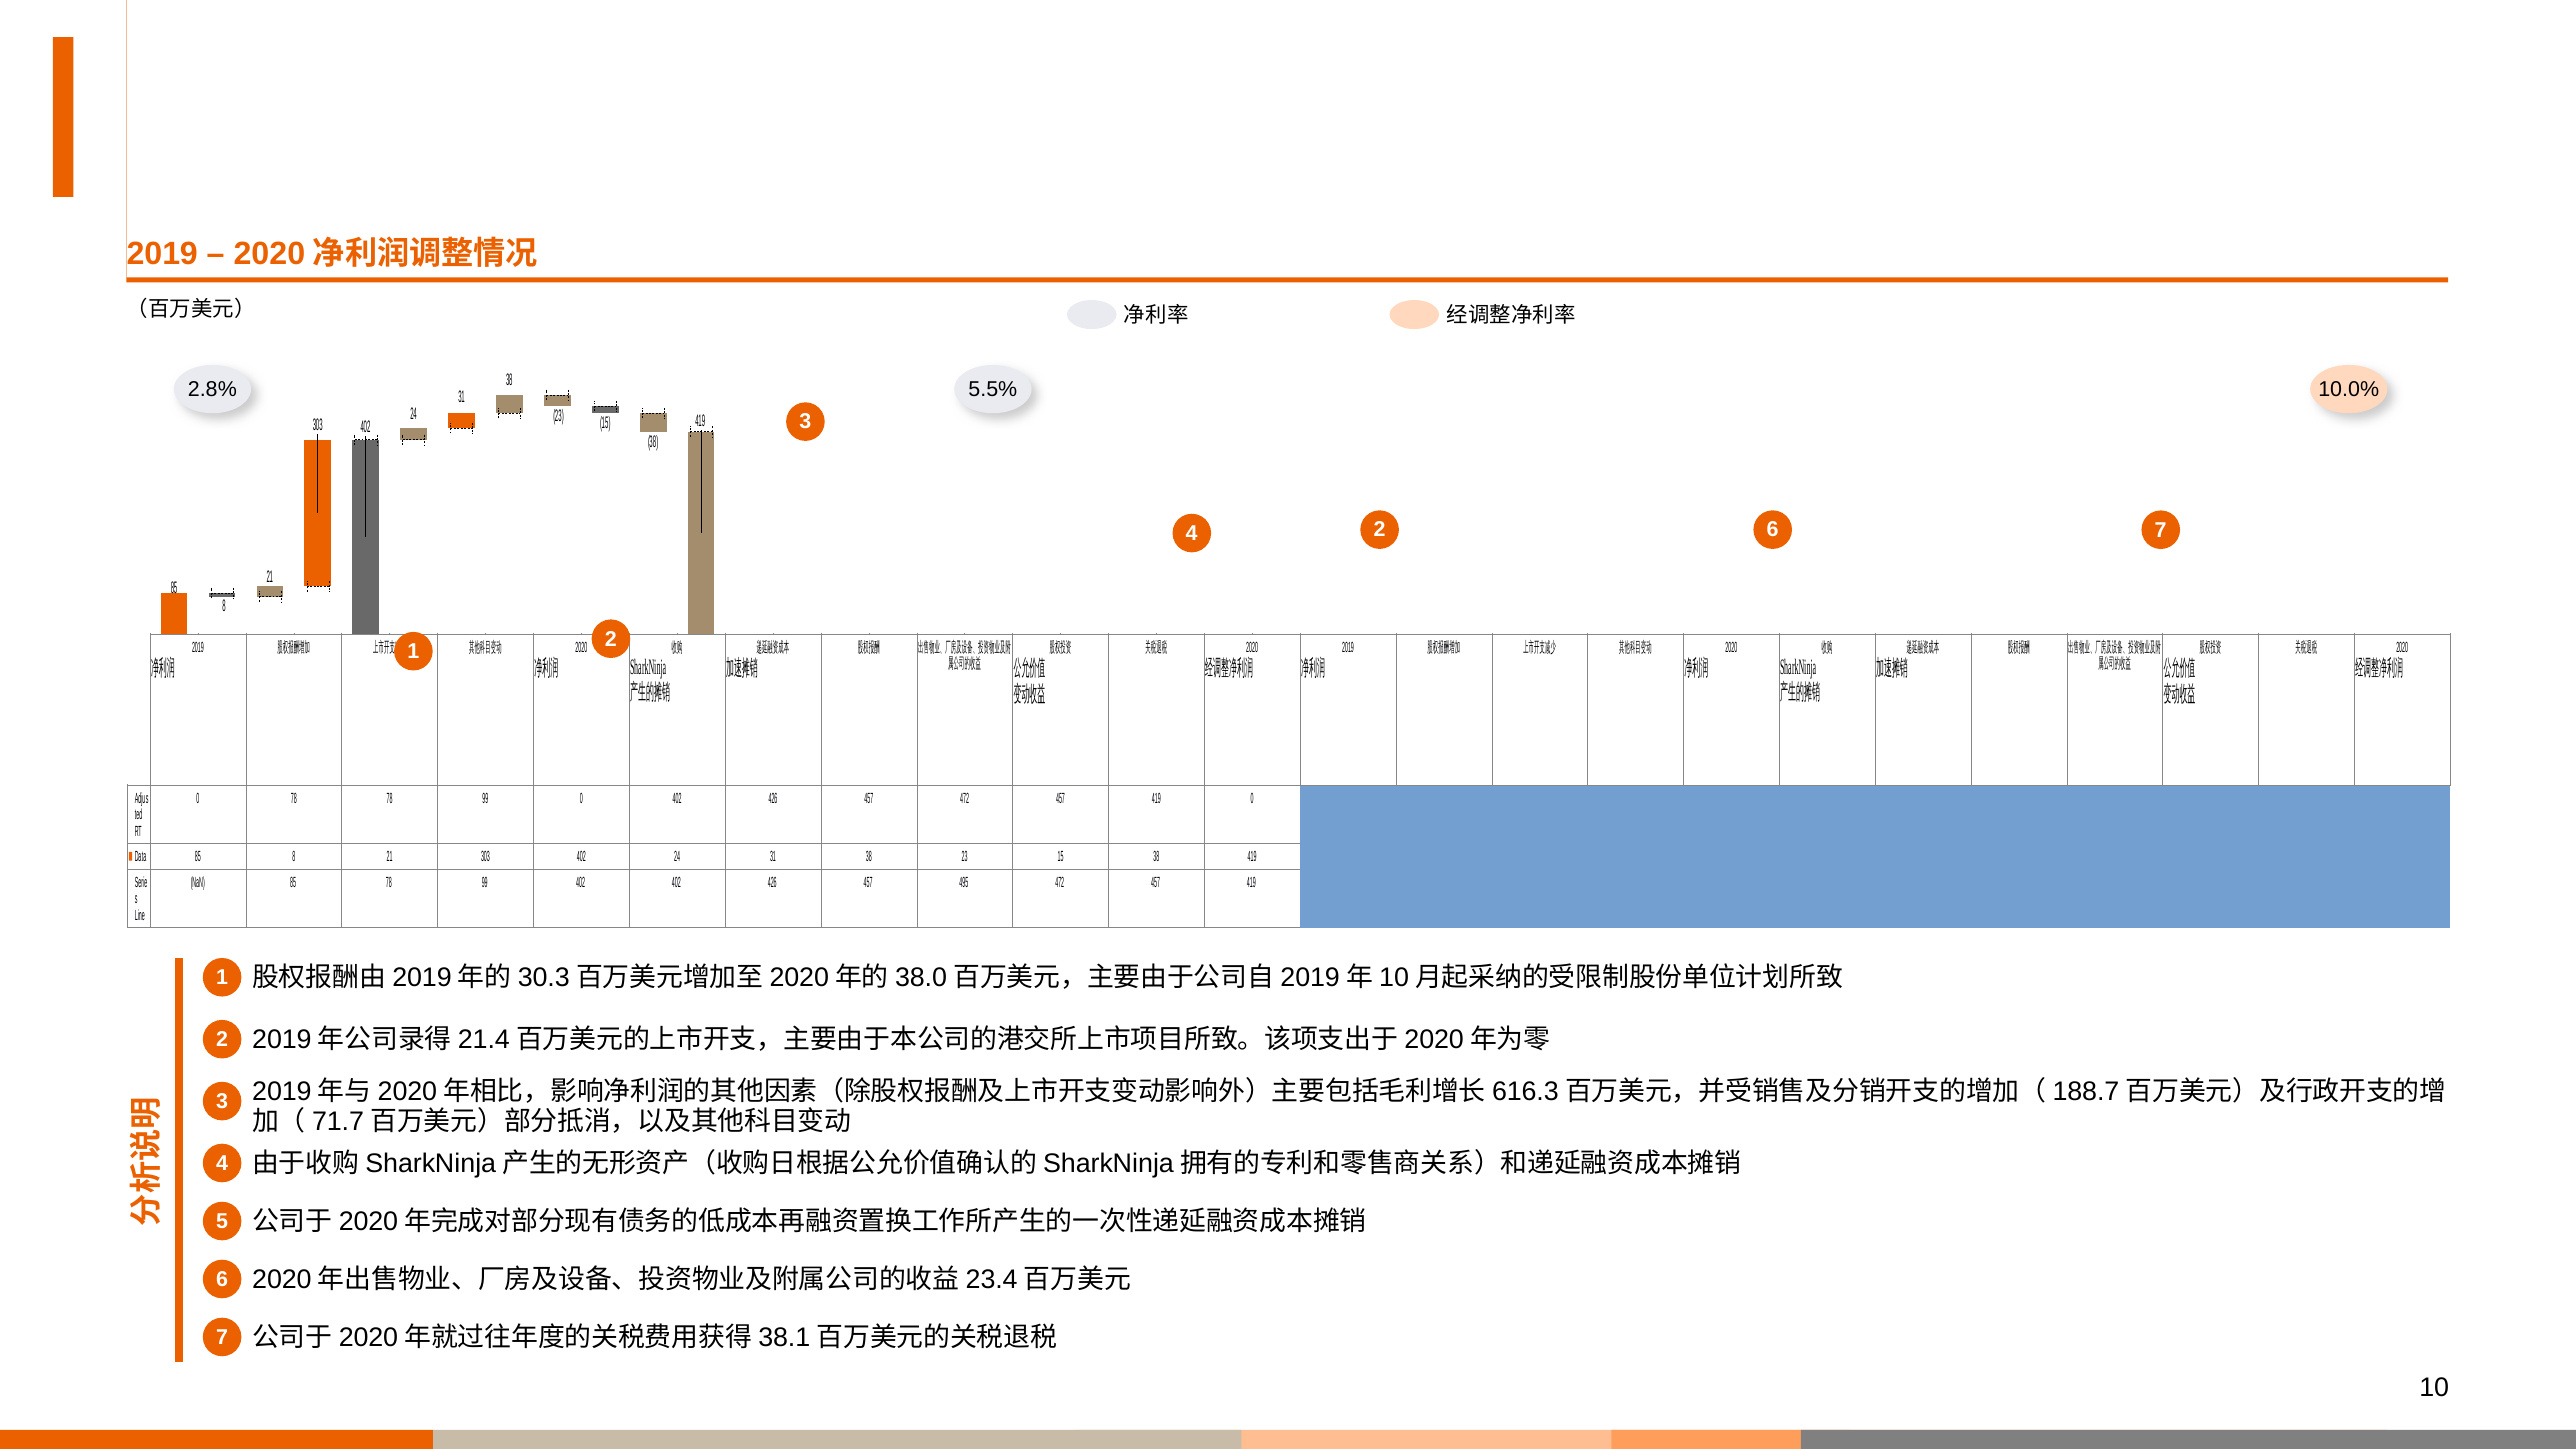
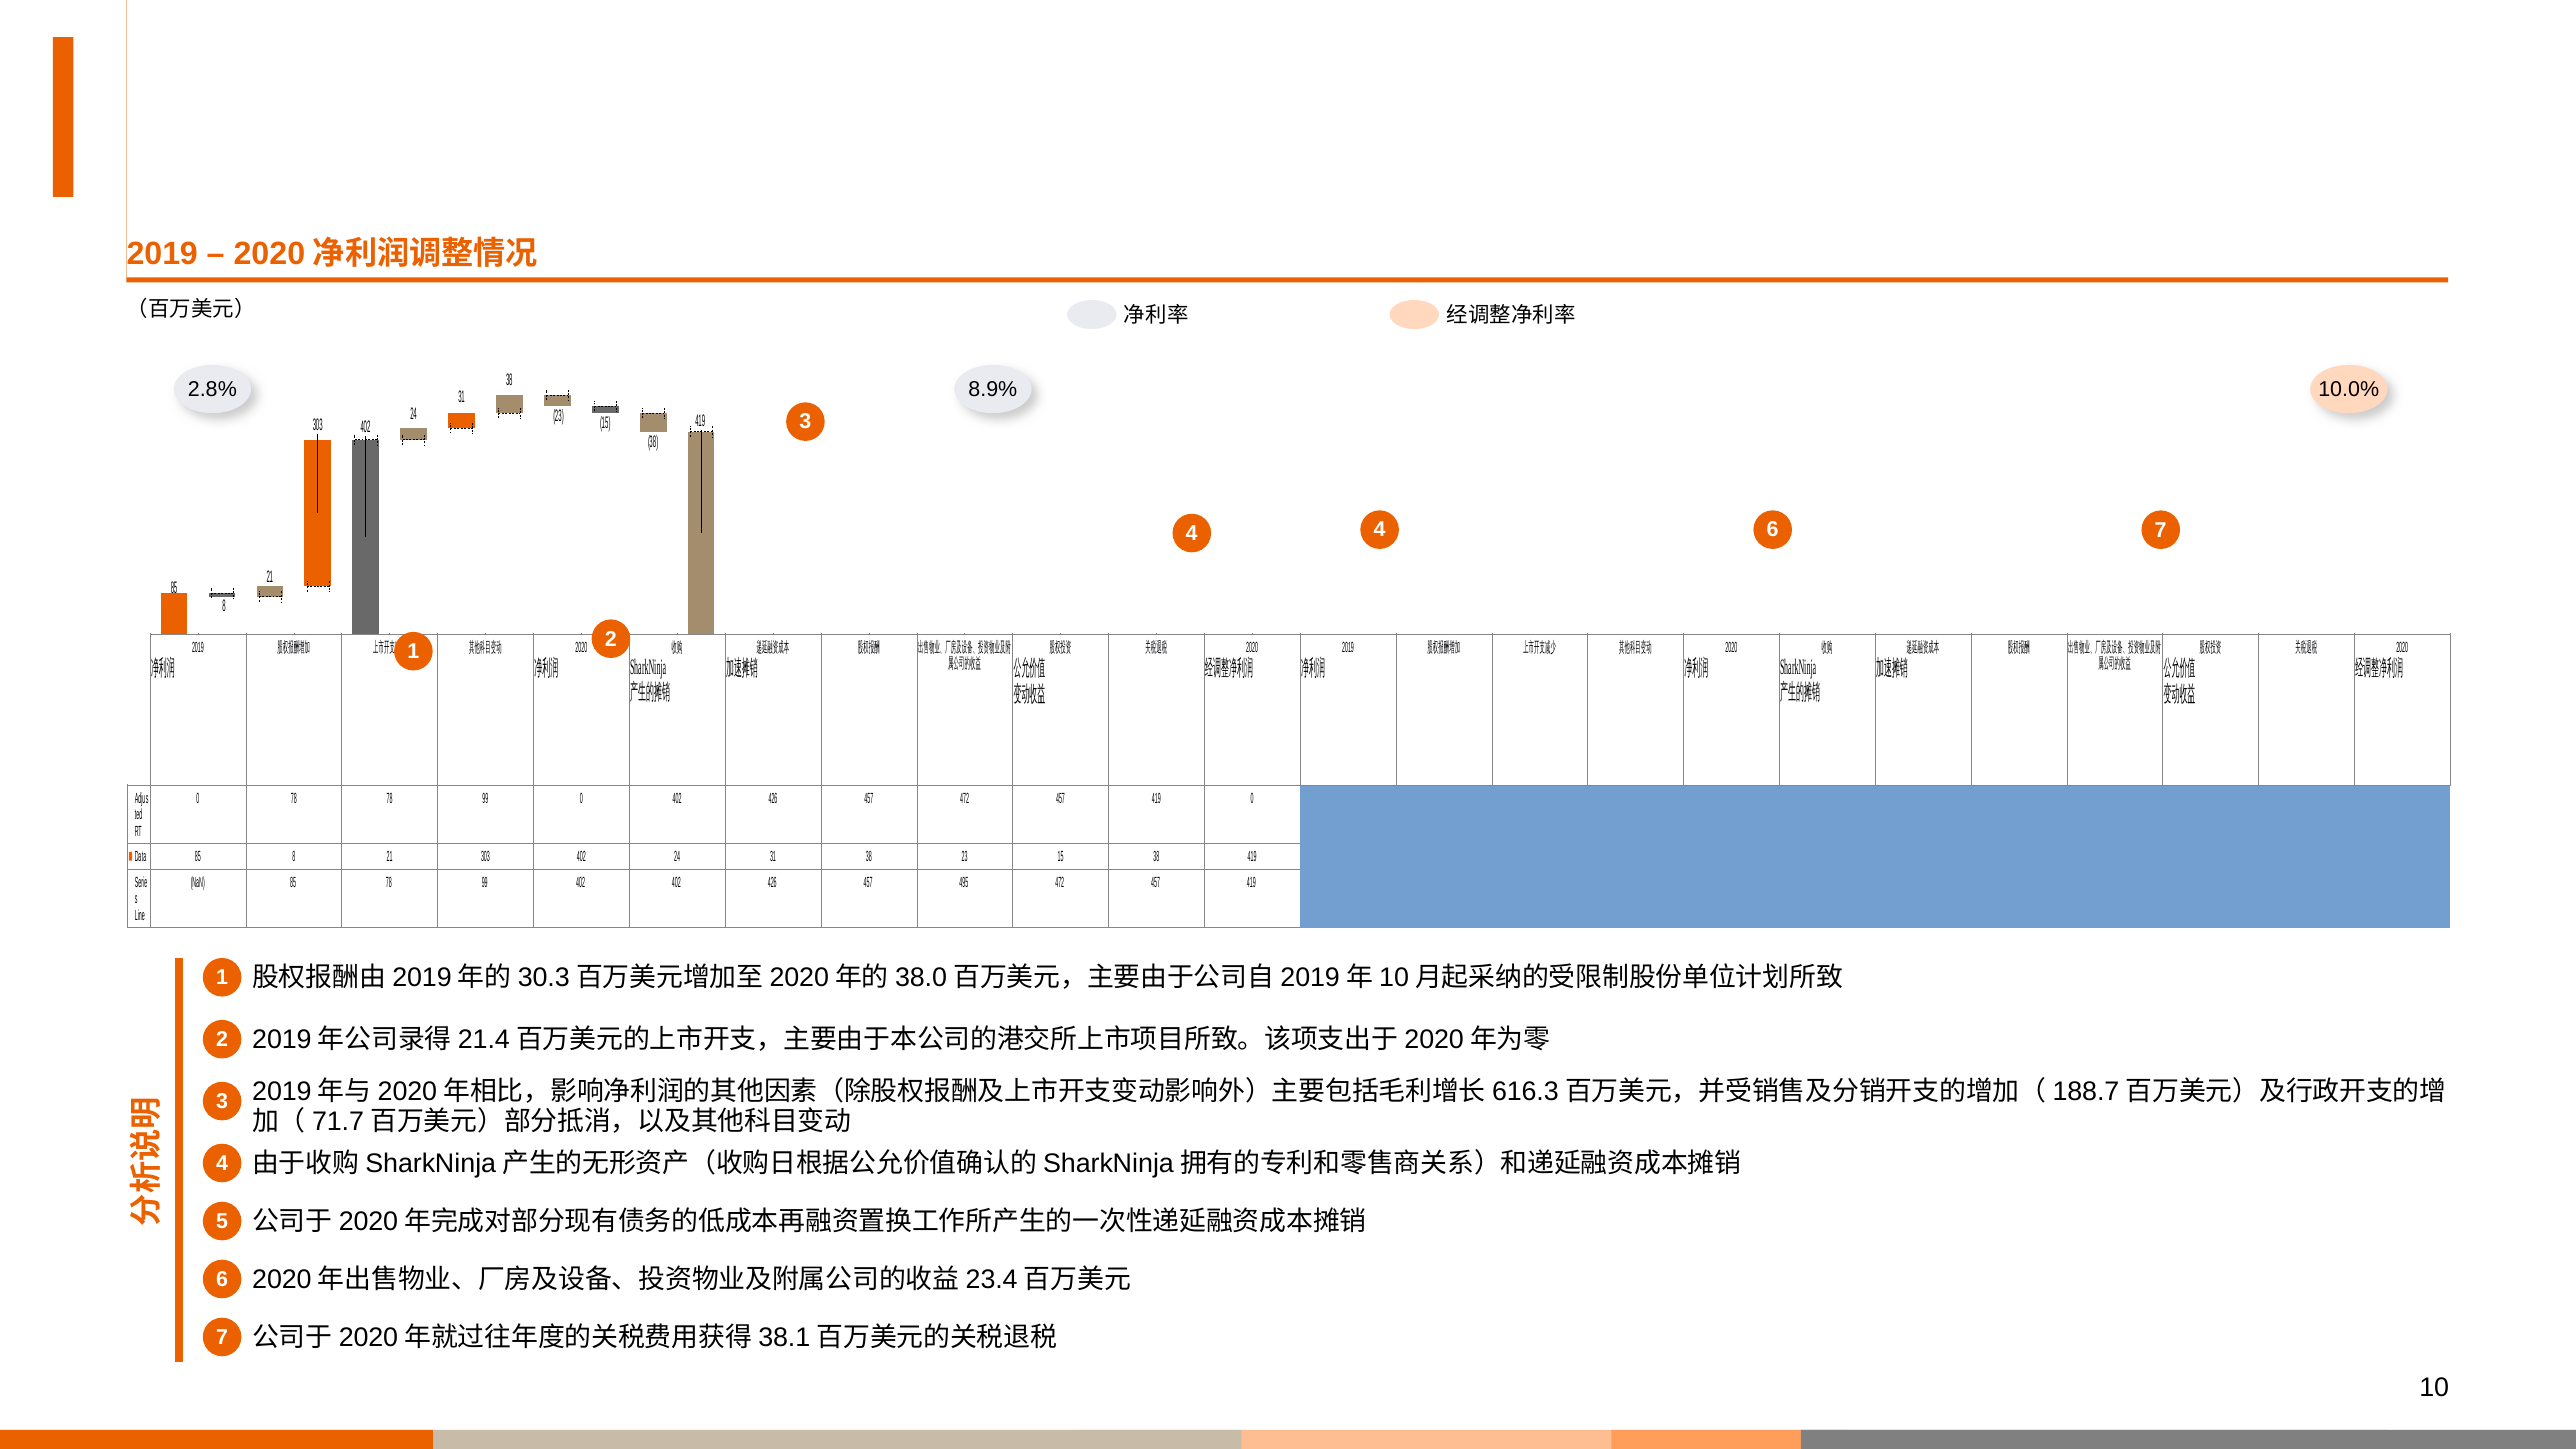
5.5%: 5.5% -> 8.9% (993, 389)
4 2: 2 -> 4 (1379, 530)
